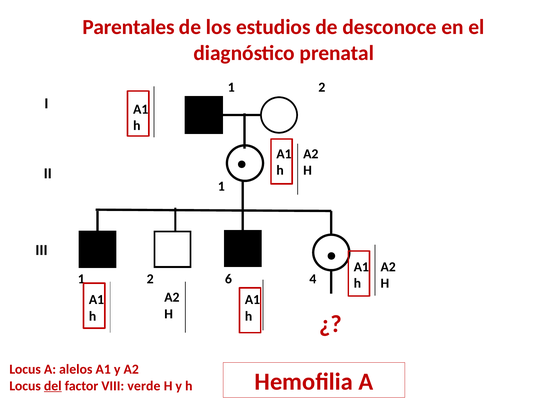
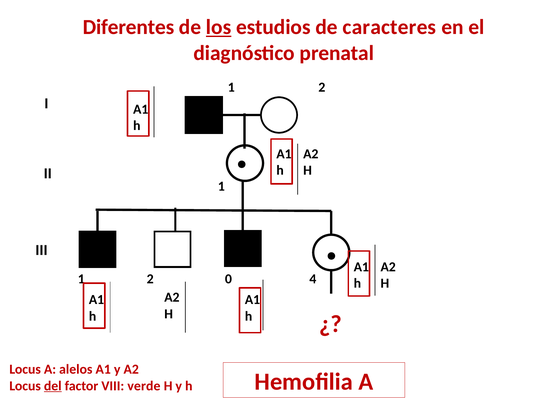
Parentales: Parentales -> Diferentes (128, 27)
los underline: none -> present (219, 27)
desconoce: desconoce -> caracteres (389, 27)
6: 6 -> 0 (228, 279)
